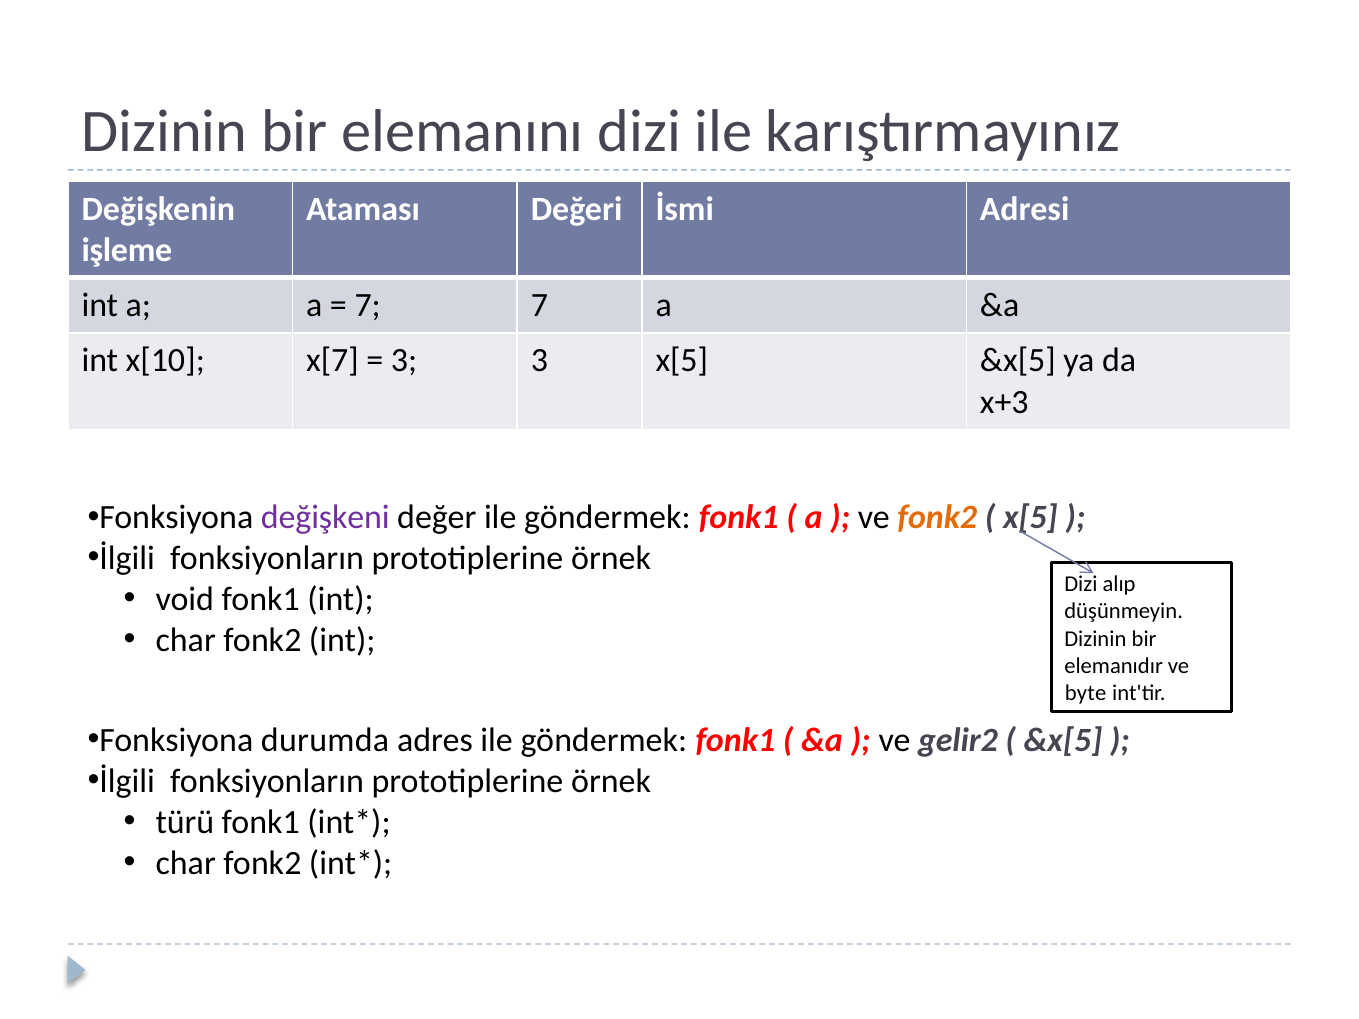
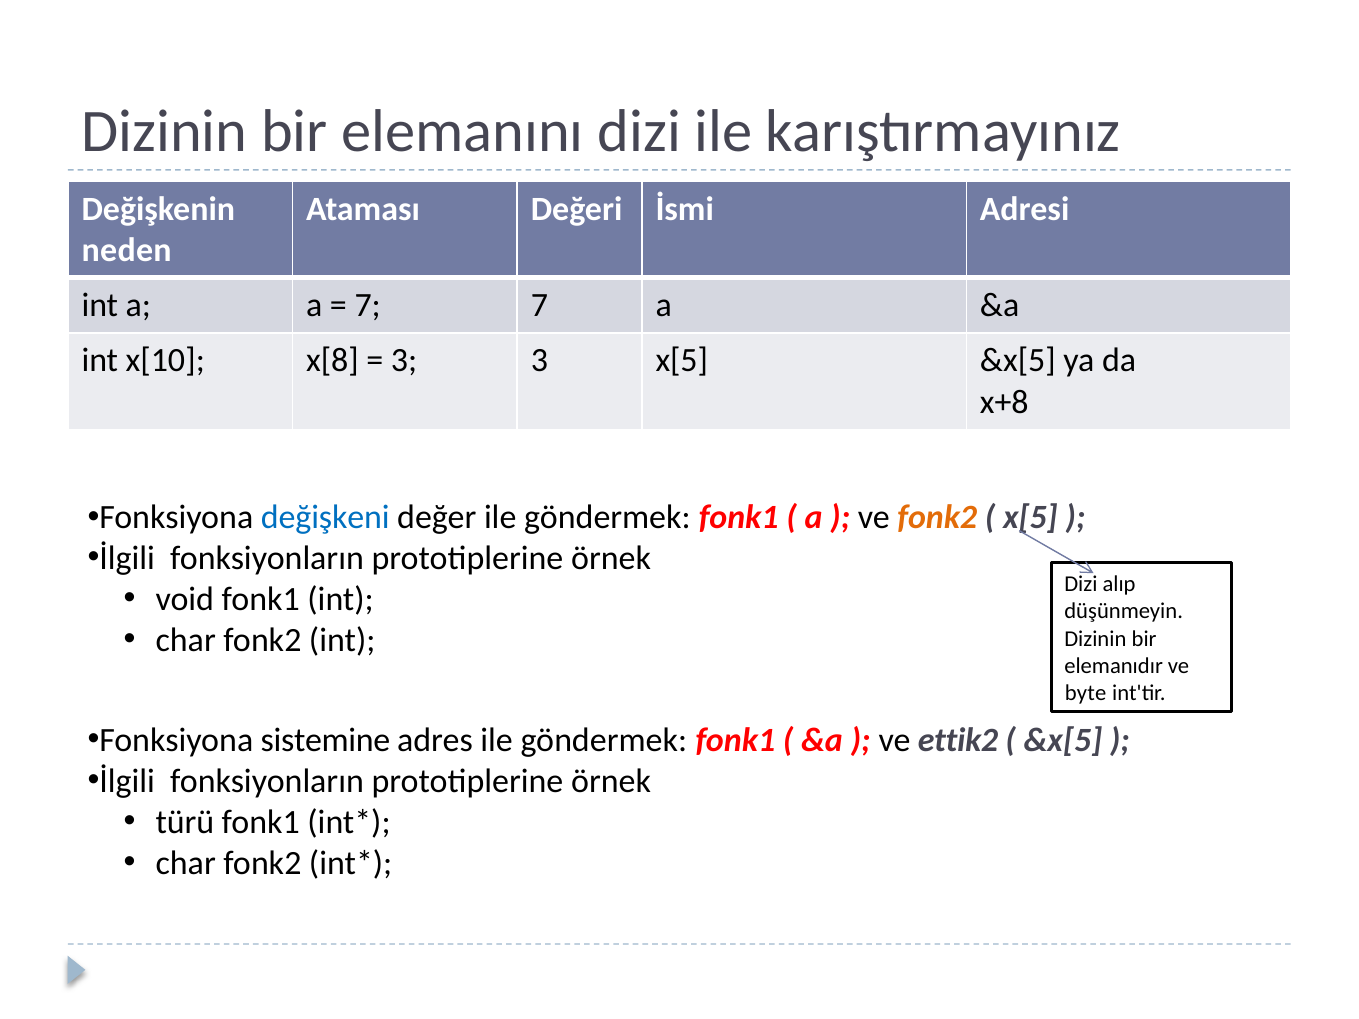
işleme: işleme -> neden (127, 251)
x[7: x[7 -> x[8 (332, 361)
x+3: x+3 -> x+8 (1004, 402)
değişkeni colour: purple -> blue (325, 518)
durumda: durumda -> sistemine (325, 741)
gelir2: gelir2 -> ettik2 (958, 741)
